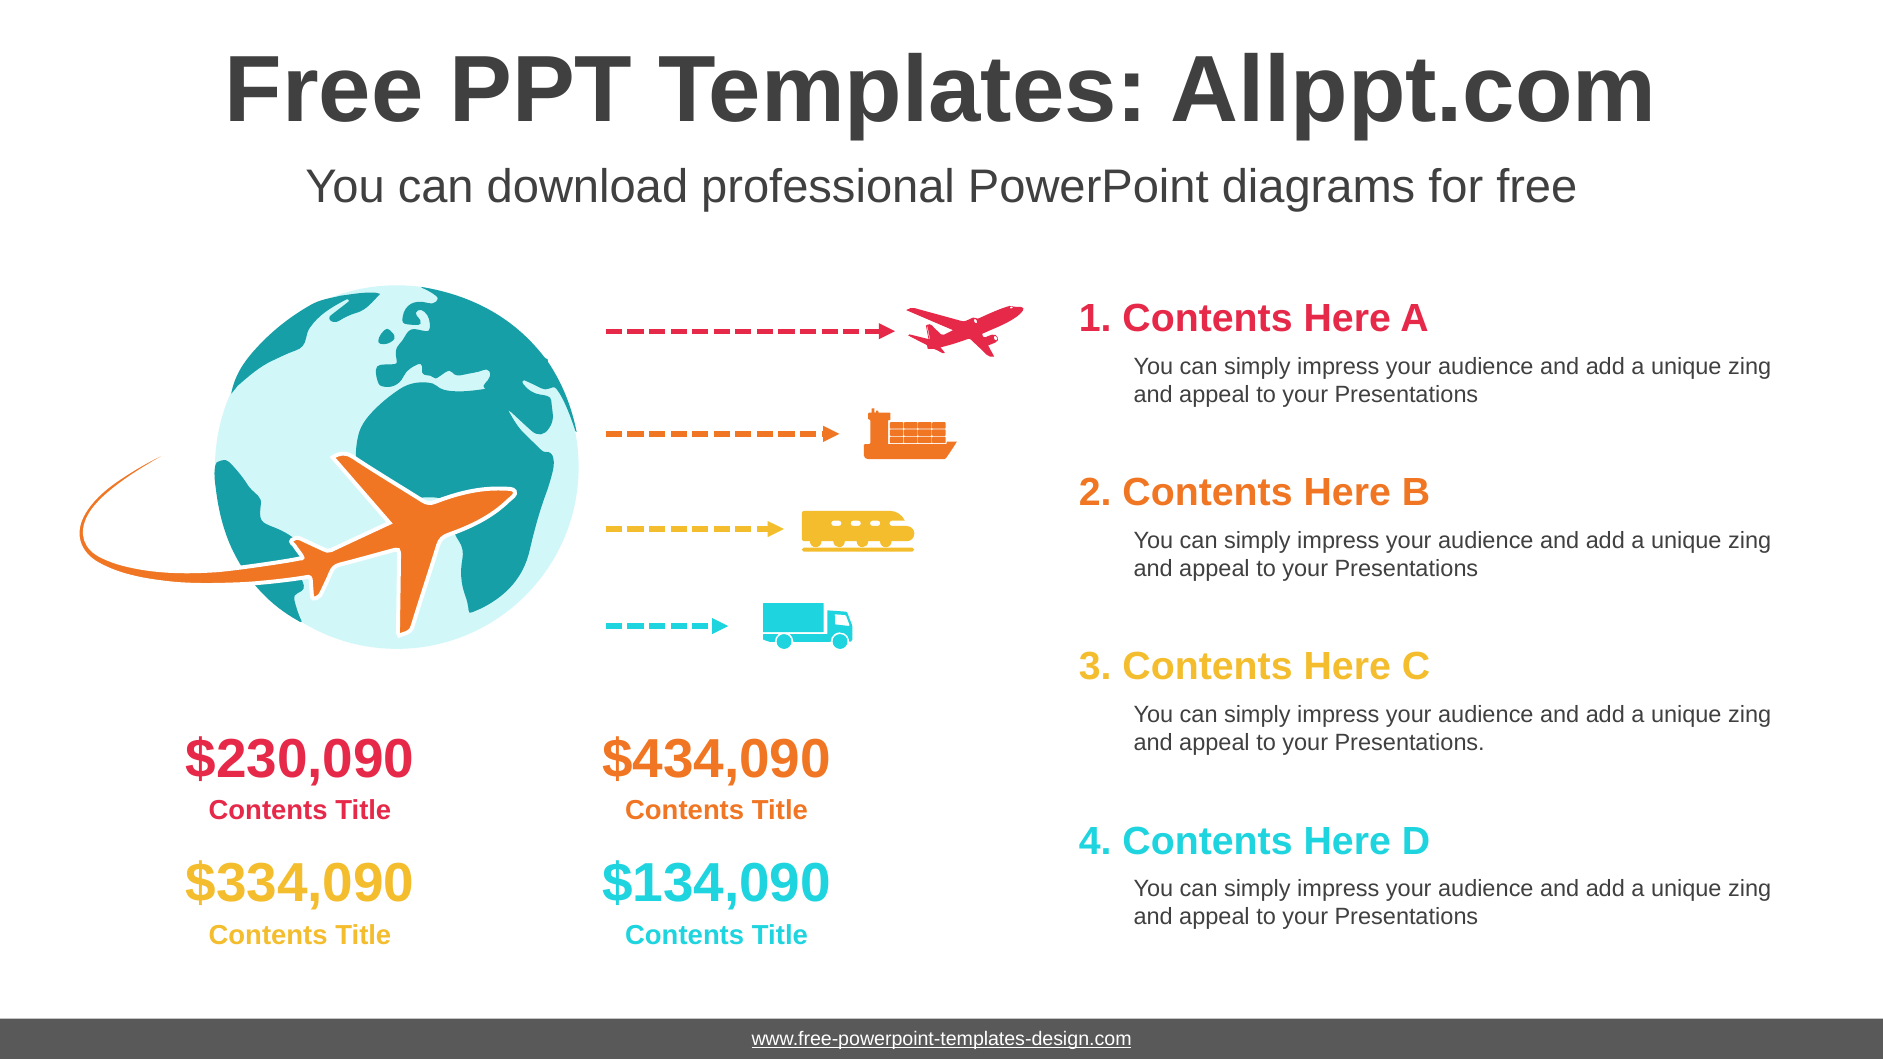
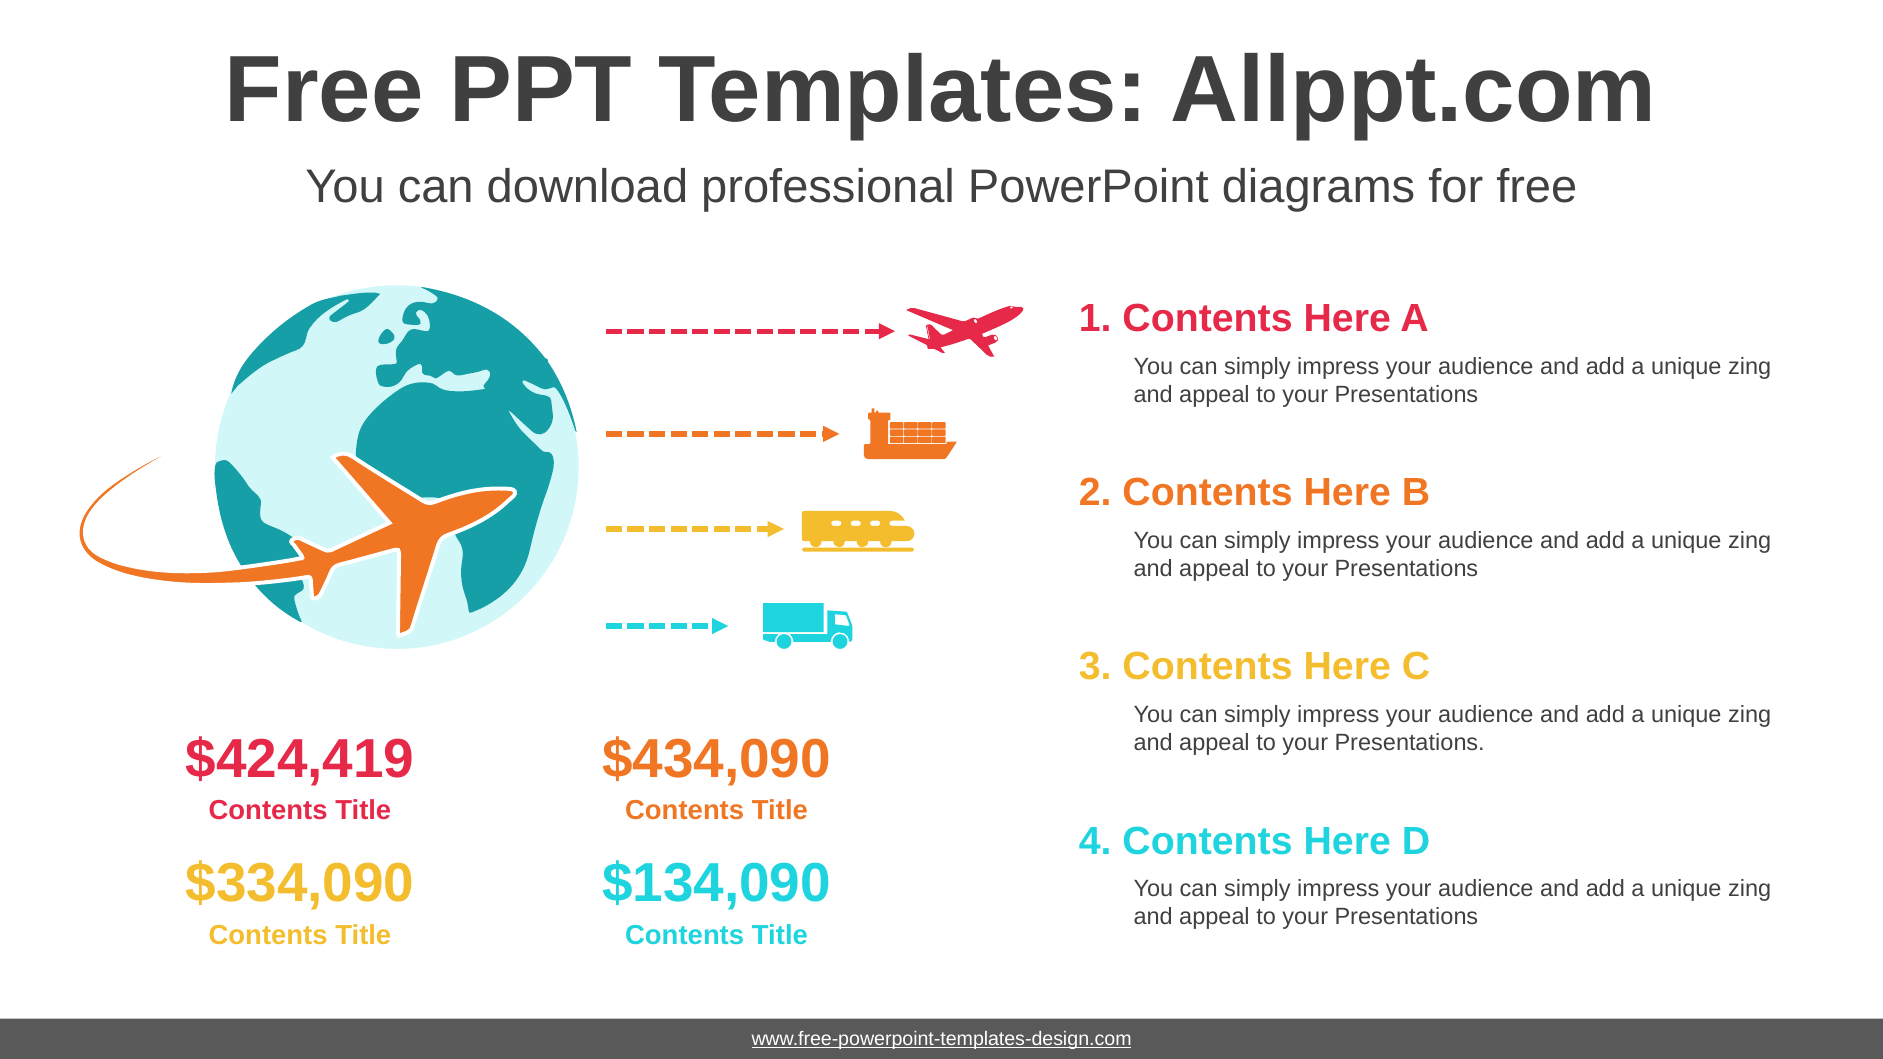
$230,090: $230,090 -> $424,419 (300, 759)
